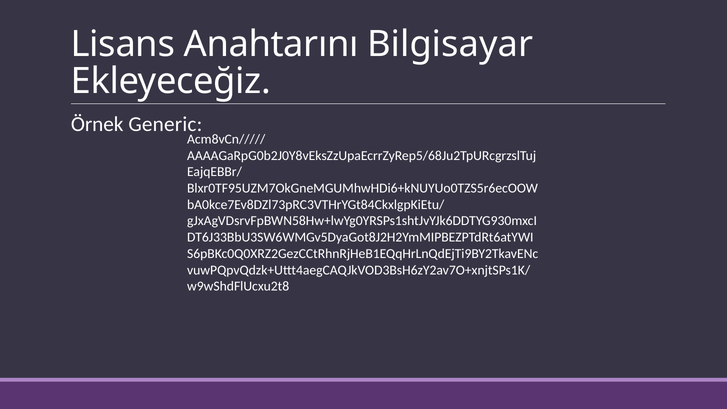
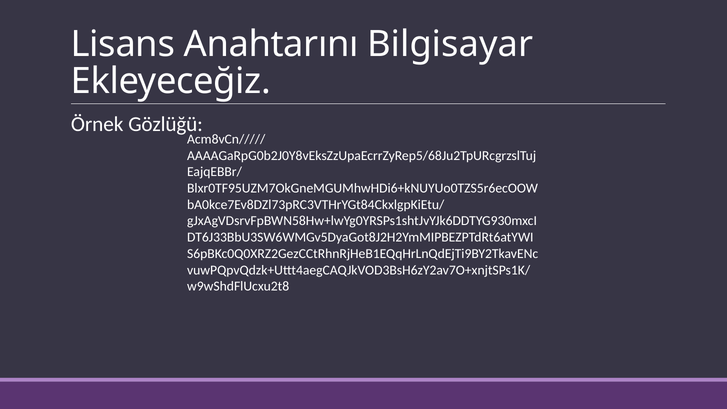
Generic: Generic -> Gözlüğü (166, 124)
